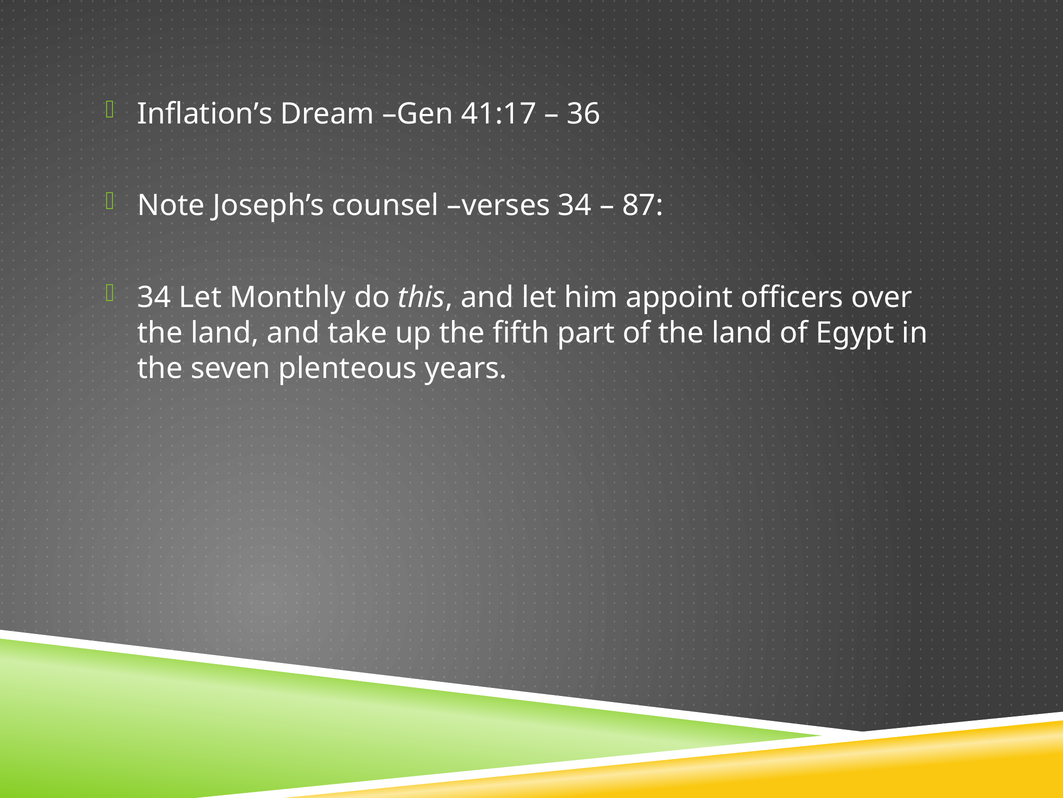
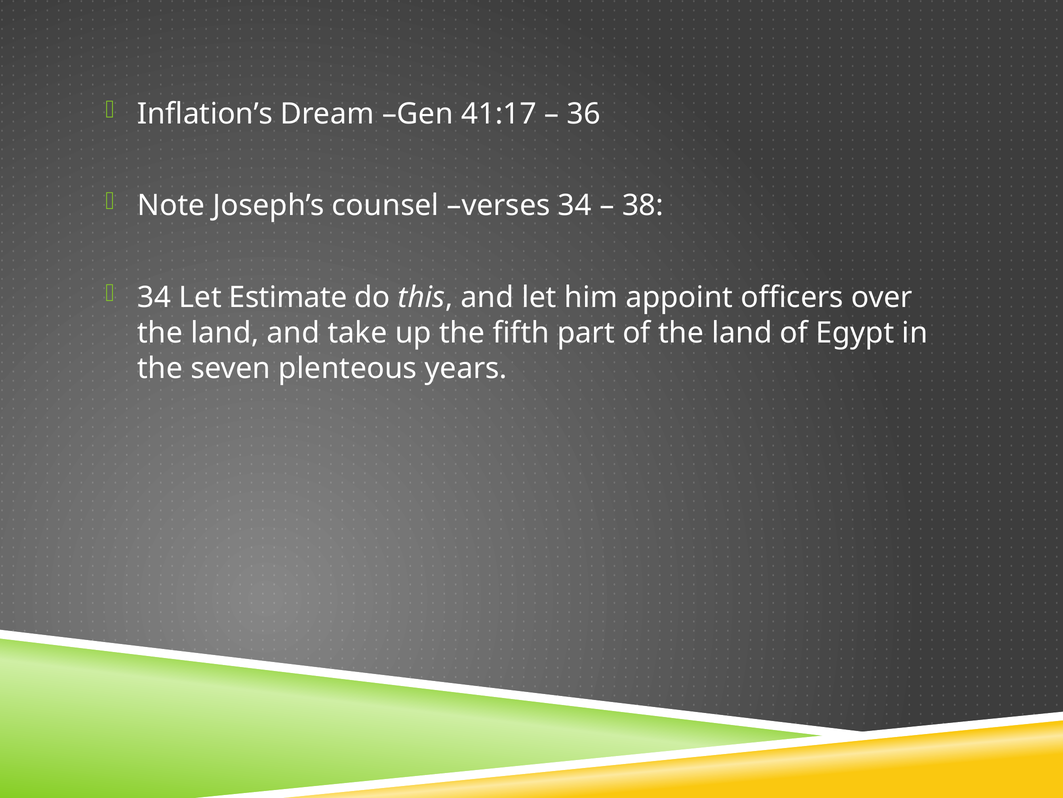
87: 87 -> 38 (643, 205)
Monthly: Monthly -> Estimate (288, 297)
